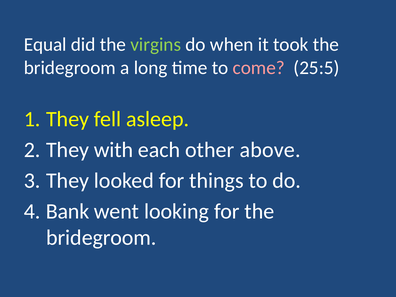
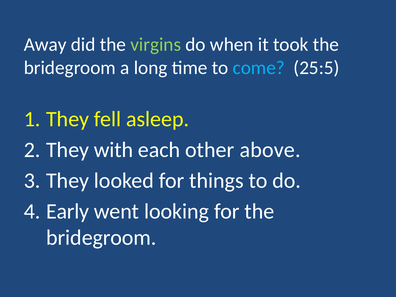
Equal: Equal -> Away (45, 45)
come colour: pink -> light blue (259, 68)
Bank: Bank -> Early (68, 211)
